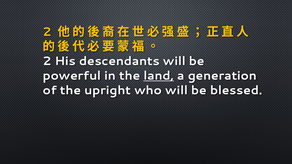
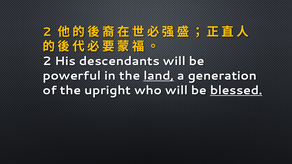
blessed underline: none -> present (236, 90)
